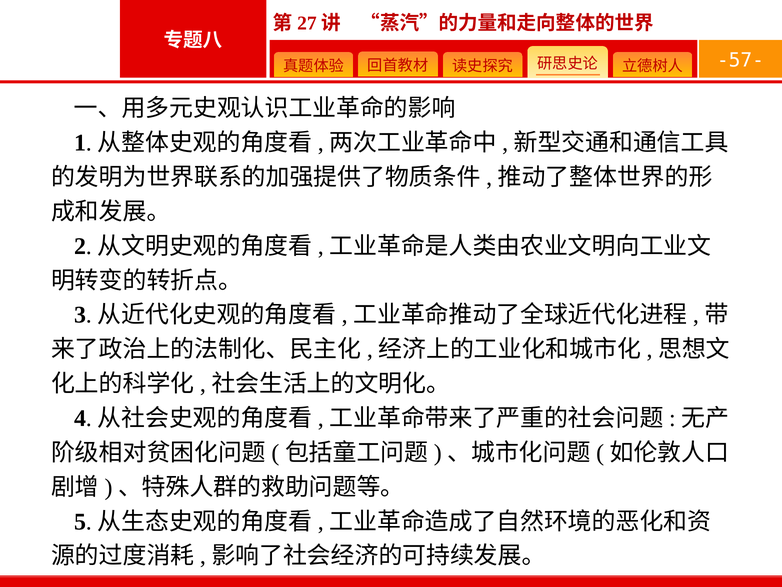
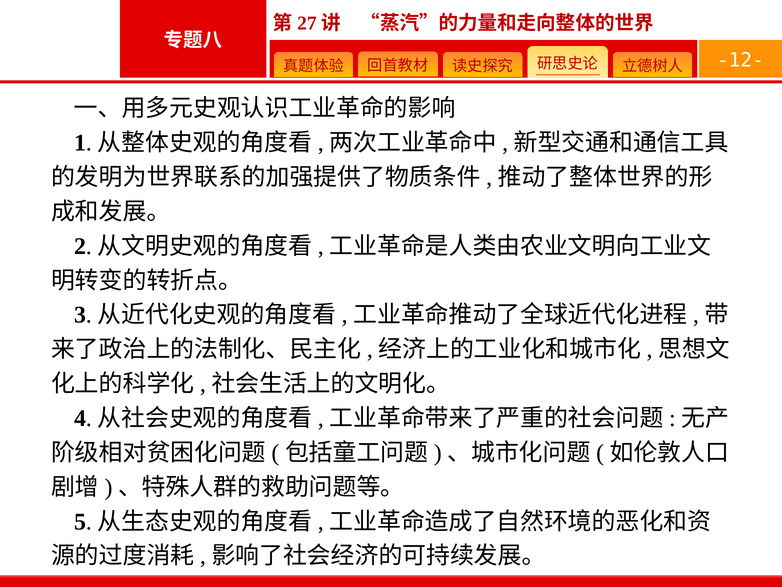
-57-: -57- -> -12- (740, 60)
